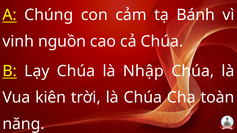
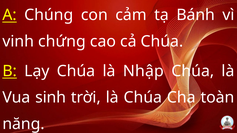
nguồn: nguồn -> chứng (62, 41)
kiên: kiên -> sinh (51, 98)
